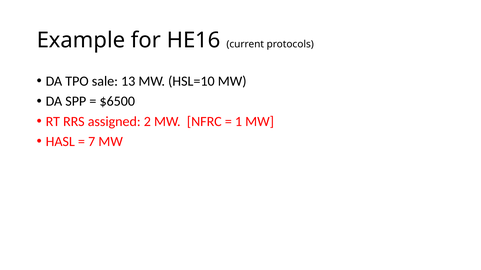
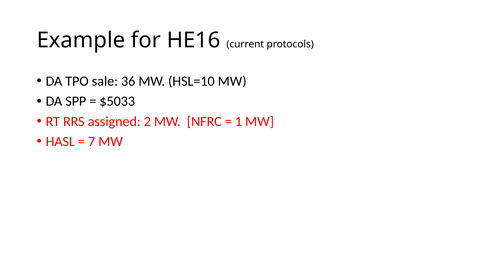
13: 13 -> 36 (128, 81)
$6500: $6500 -> $5033 (117, 101)
